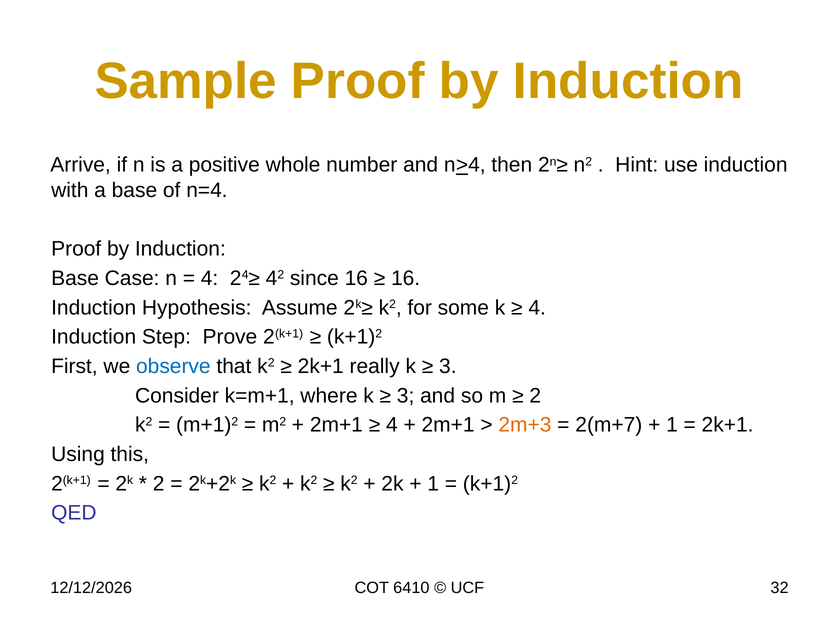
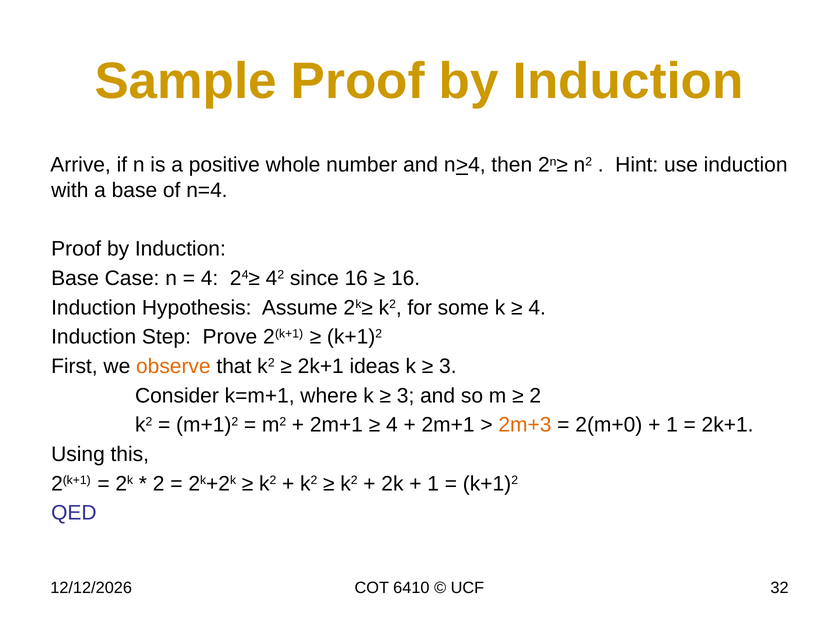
observe colour: blue -> orange (173, 366)
really: really -> ideas (375, 366)
2(m+7: 2(m+7 -> 2(m+0 (609, 425)
